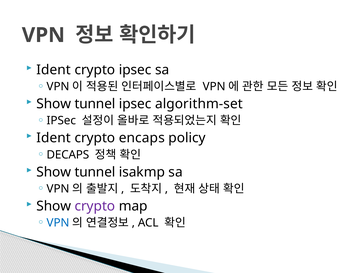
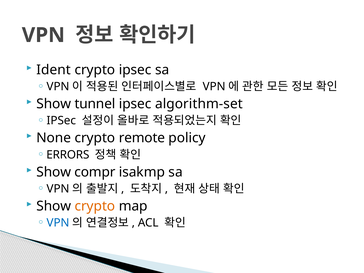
Ident: Ident -> None (54, 138)
encaps: encaps -> remote (142, 138)
DECAPS: DECAPS -> ERRORS (68, 155)
tunnel: tunnel -> compr (95, 172)
crypto colour: purple -> orange (95, 206)
